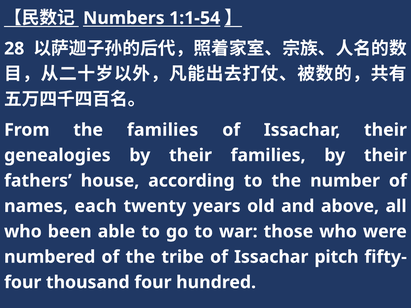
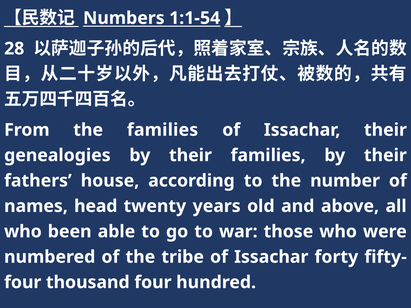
each: each -> head (96, 206)
pitch: pitch -> forty (336, 257)
